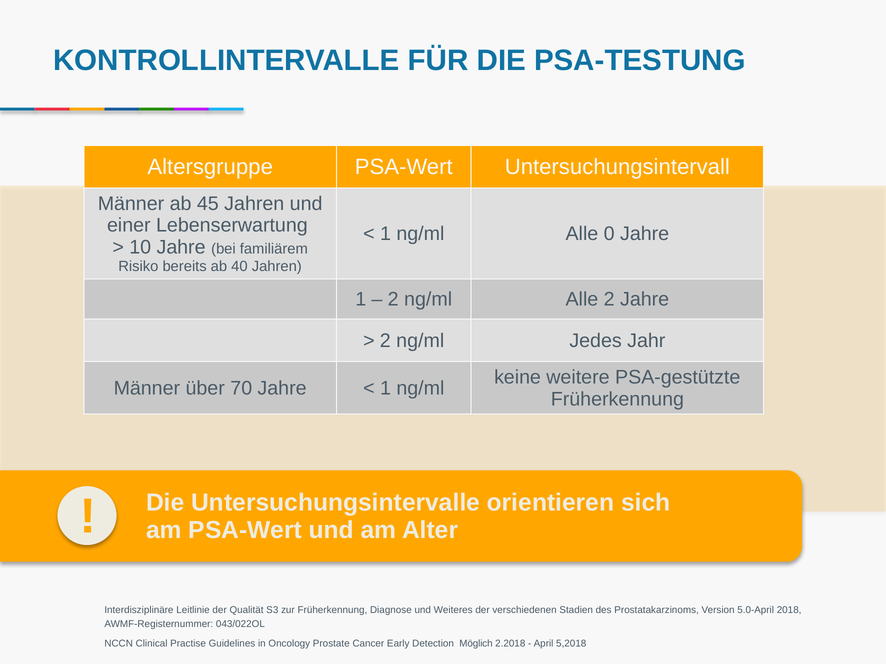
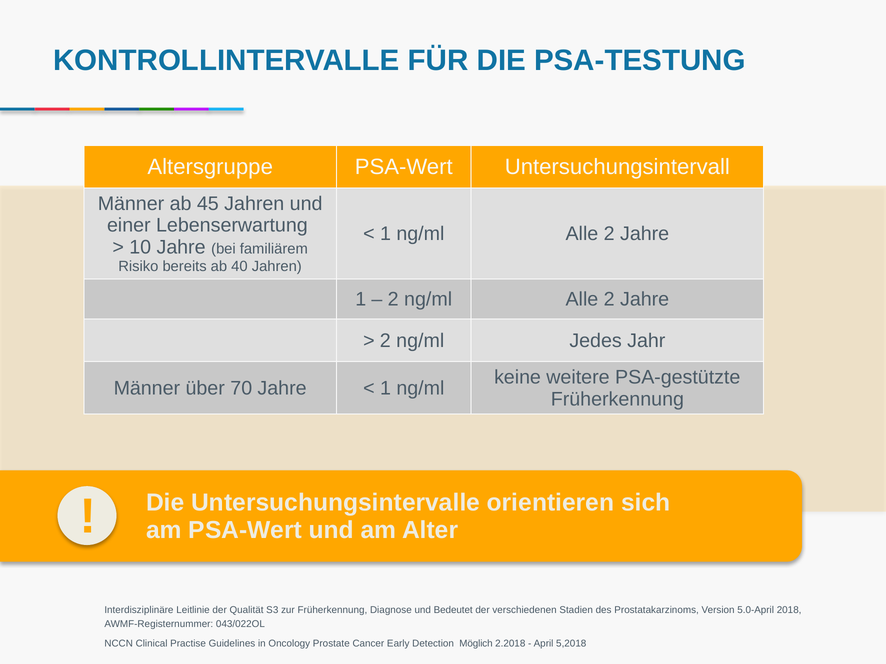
1 ng/ml Alle 0: 0 -> 2 (609, 234)
Weiteres: Weiteres -> Bedeutet (453, 610)
